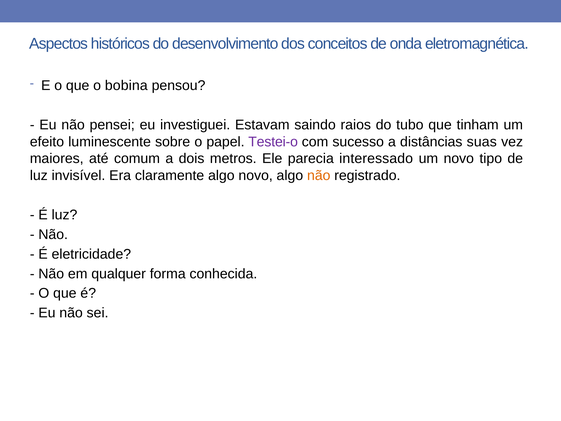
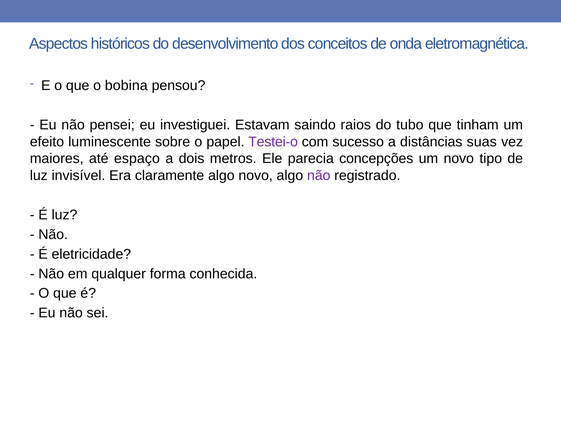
comum: comum -> espaço (137, 159)
interessado: interessado -> concepções (376, 159)
não colour: orange -> purple (319, 175)
